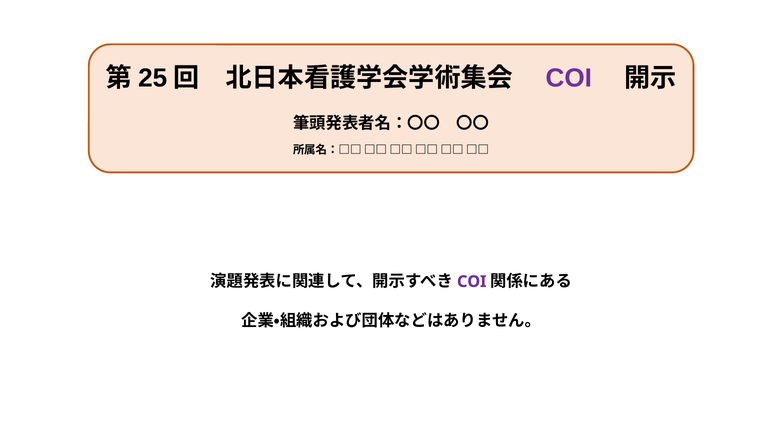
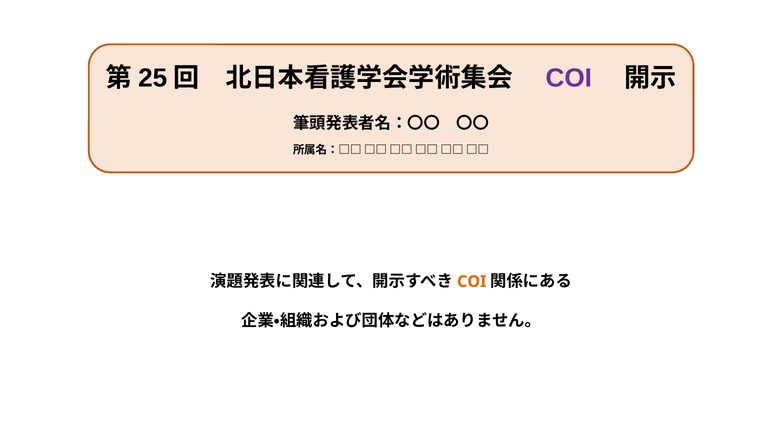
COI colour: purple -> orange (472, 281)
